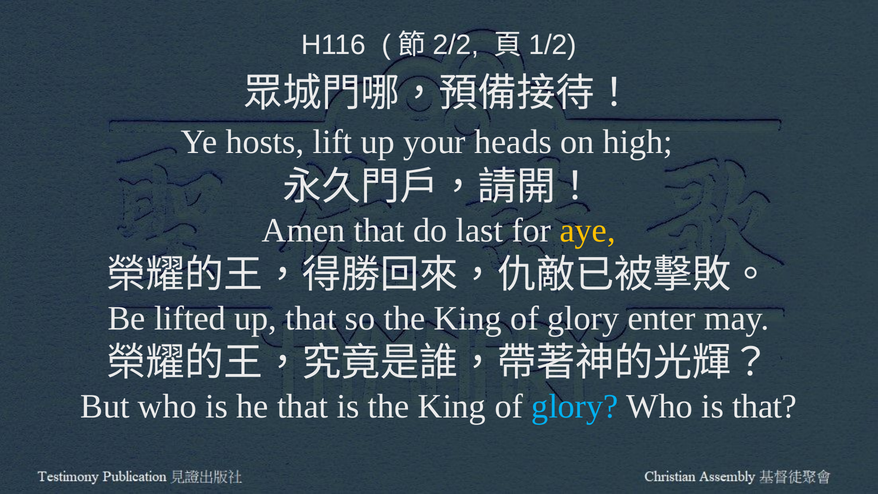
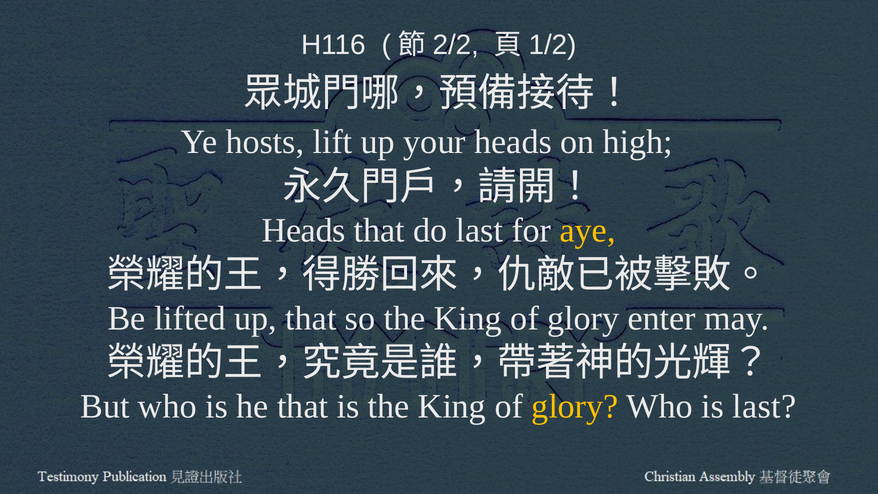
Amen: Amen -> Heads (304, 231)
glory colour: light blue -> yellow (575, 406)
is that: that -> last (764, 406)
